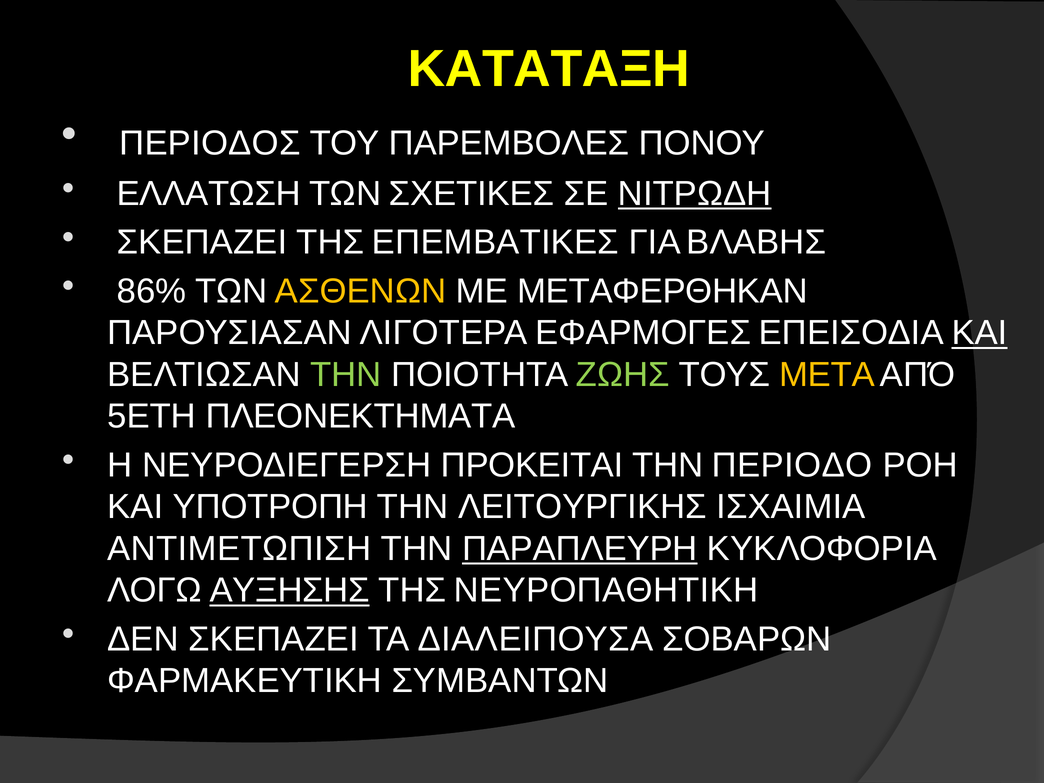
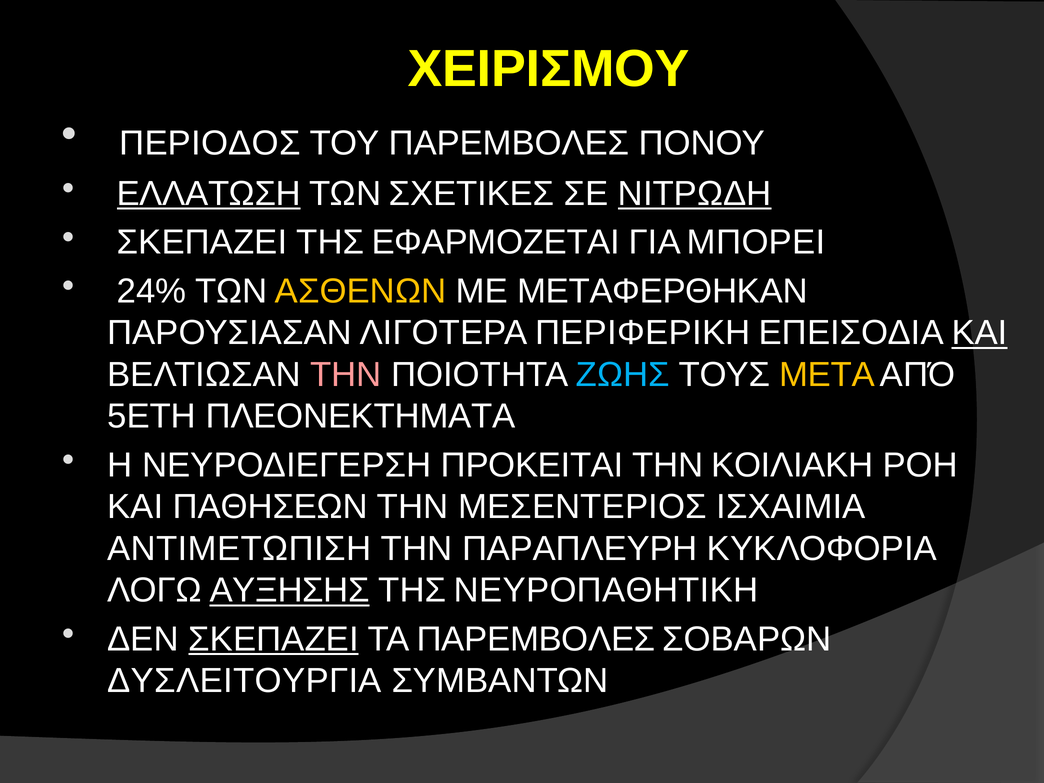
ΚΑΤΑΤΑΞΗ: ΚΑΤΑΤΑΞΗ -> ΧΕΙΡΙΣΜΟΥ (549, 69)
ΕΛΛΑΤΩΣΗ underline: none -> present (209, 194)
ΕΠΕΜΒΑΤΙΚΕΣ: ΕΠΕΜΒΑΤΙΚΕΣ -> ΕΦΑΡΜΟΖΕΤΑΙ (496, 242)
ΒΛΑΒΗΣ: ΒΛΑΒΗΣ -> ΜΠΟΡΕΙ (756, 242)
86%: 86% -> 24% (152, 291)
ΕΦΑΡΜΟΓΕΣ: ΕΦΑΡΜΟΓΕΣ -> ΠΕΡΙΦΕΡΙΚΗ (643, 333)
ΤΗΝ colour: light green -> pink (346, 375)
ΖΩΗΣ colour: light green -> light blue (623, 375)
ΠΕΡΙΟΔΟ: ΠΕΡΙΟΔΟ -> ΚΟΙΛΙΑΚΗ (792, 465)
ΥΠΟΤΡΟΠΗ: ΥΠΟΤΡΟΠΗ -> ΠΑΘΗΣΕΩΝ (270, 507)
ΛΕΙΤΟΥΡΓΙΚΗΣ: ΛΕΙΤΟΥΡΓΙΚΗΣ -> ΜΕΣΕΝΤΕΡΙΟΣ (582, 507)
ΠΑΡΑΠΛΕΥΡΗ underline: present -> none (580, 549)
ΣΚΕΠΑΖΕΙ underline: none -> present (273, 639)
ΤΑ ΔΙΑΛΕΙΠΟΥΣΑ: ΔΙΑΛΕΙΠΟΥΣΑ -> ΠΑΡΕΜΒΟΛΕΣ (536, 639)
ΦΑΡΜΑΚΕΥΤΙΚΗ: ΦΑΡΜΑΚΕΥΤΙΚΗ -> ΔΥΣΛΕΙΤΟΥΡΓΙΑ (244, 681)
